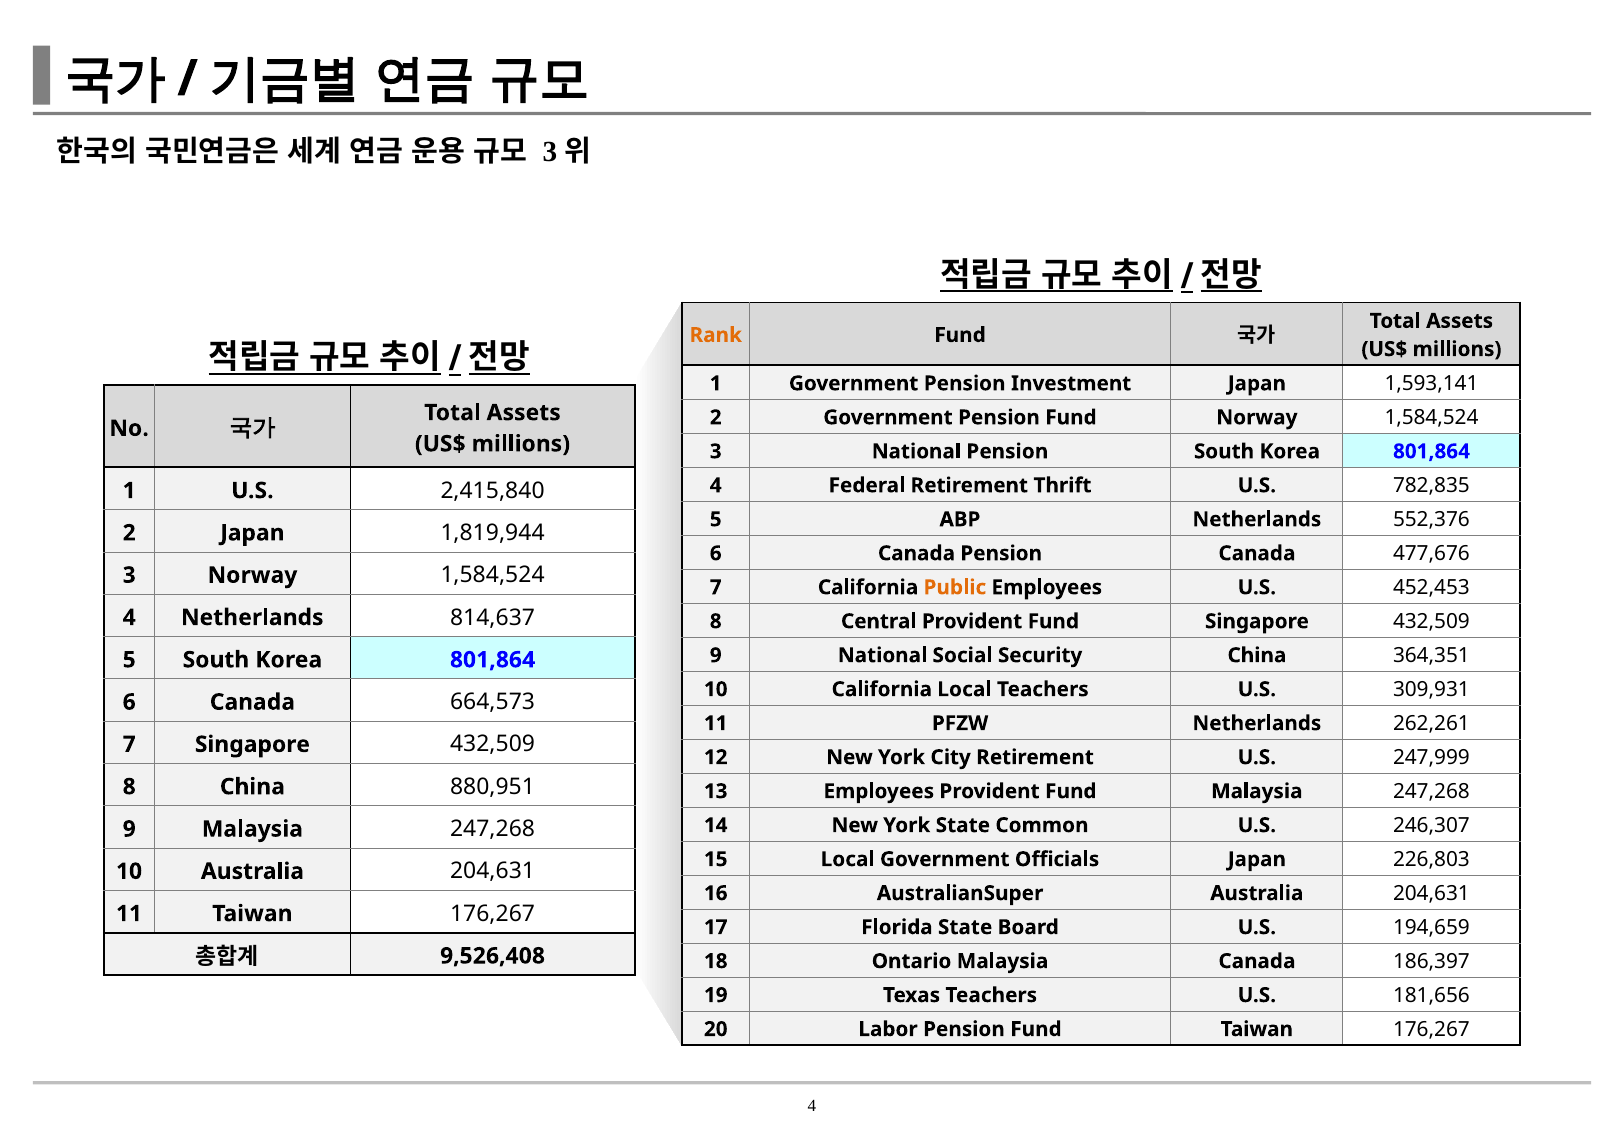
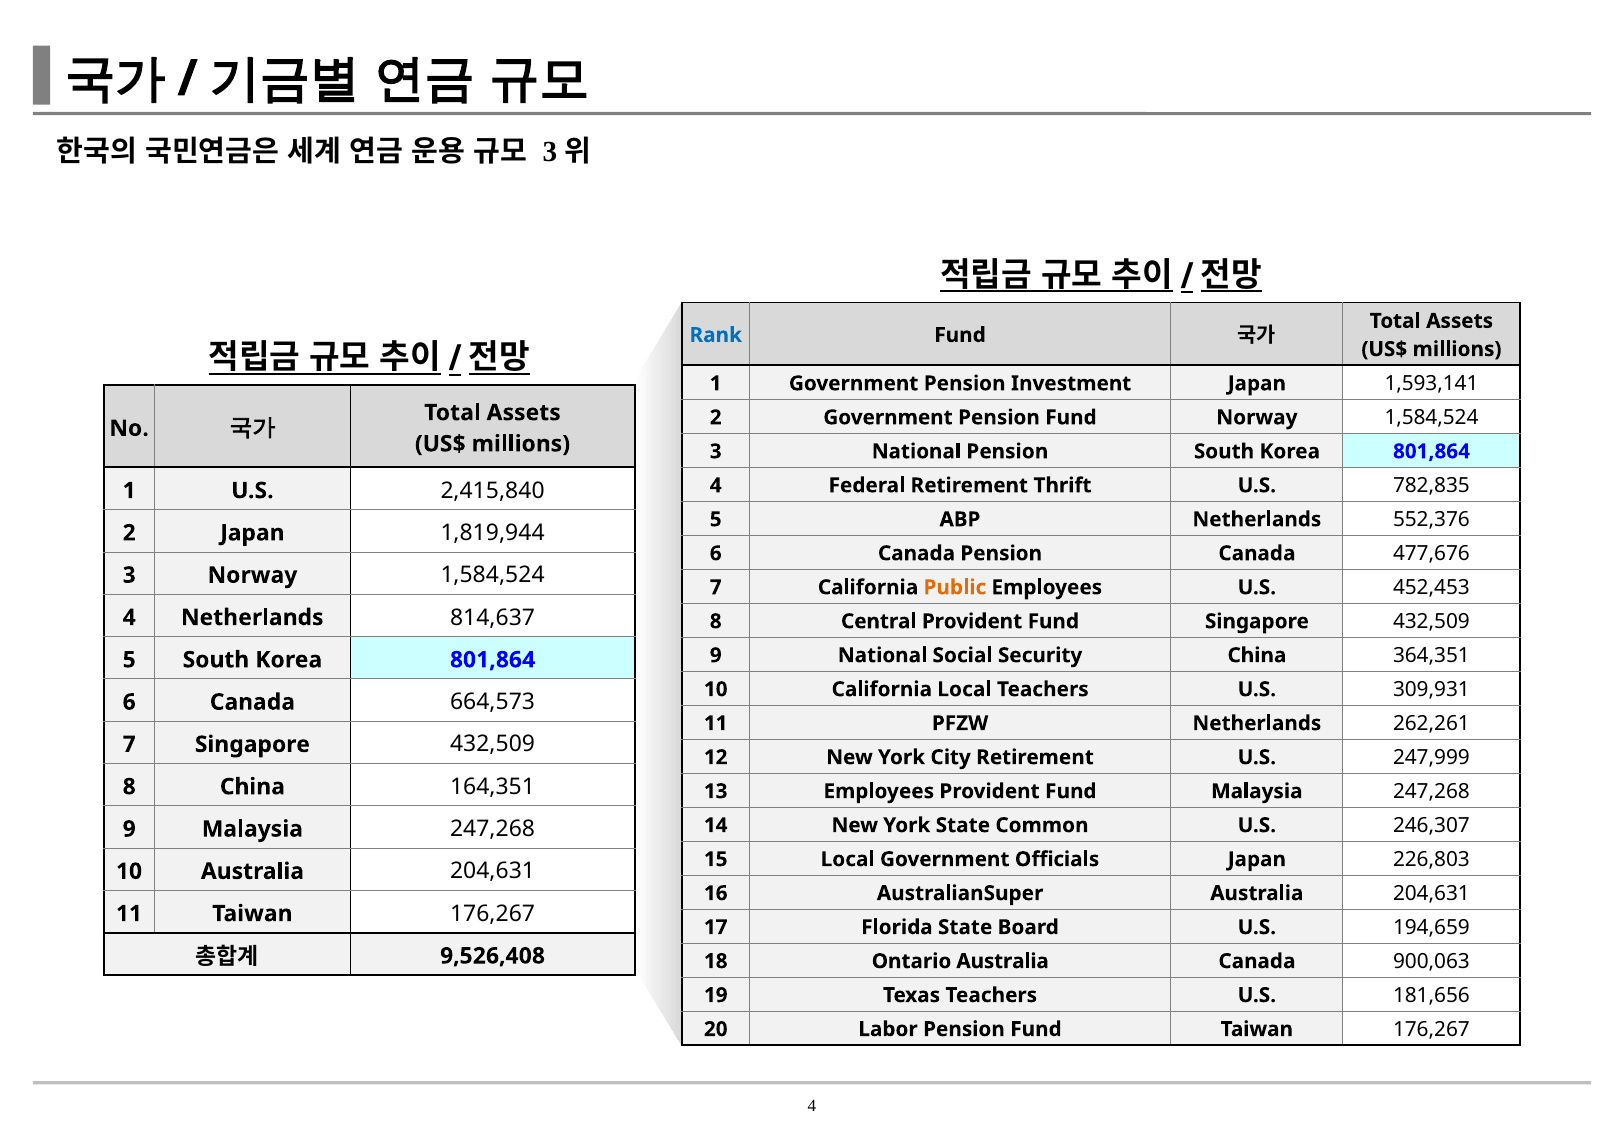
Rank colour: orange -> blue (716, 335)
880,951: 880,951 -> 164,351 (493, 787)
Ontario Malaysia: Malaysia -> Australia (1003, 961)
186,397: 186,397 -> 900,063 (1431, 961)
